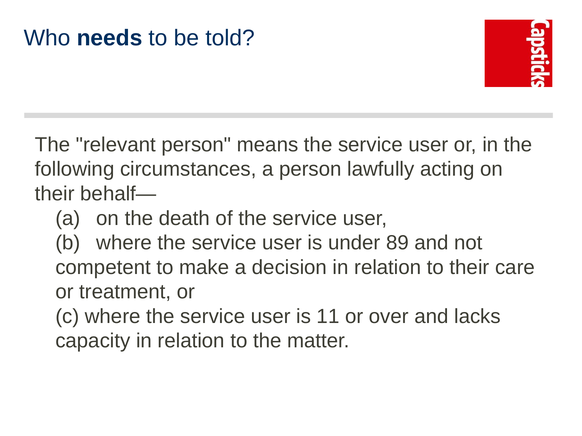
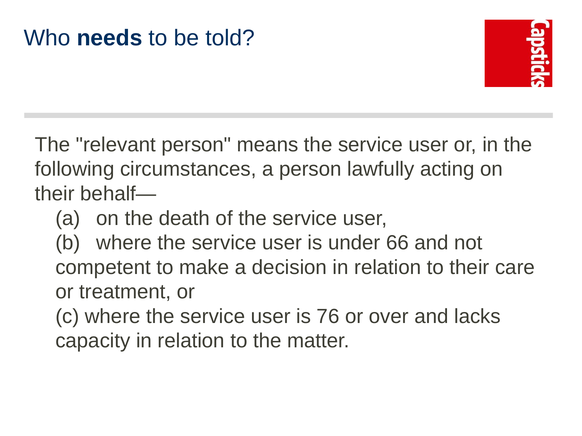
89: 89 -> 66 (397, 243)
11: 11 -> 76 (328, 317)
